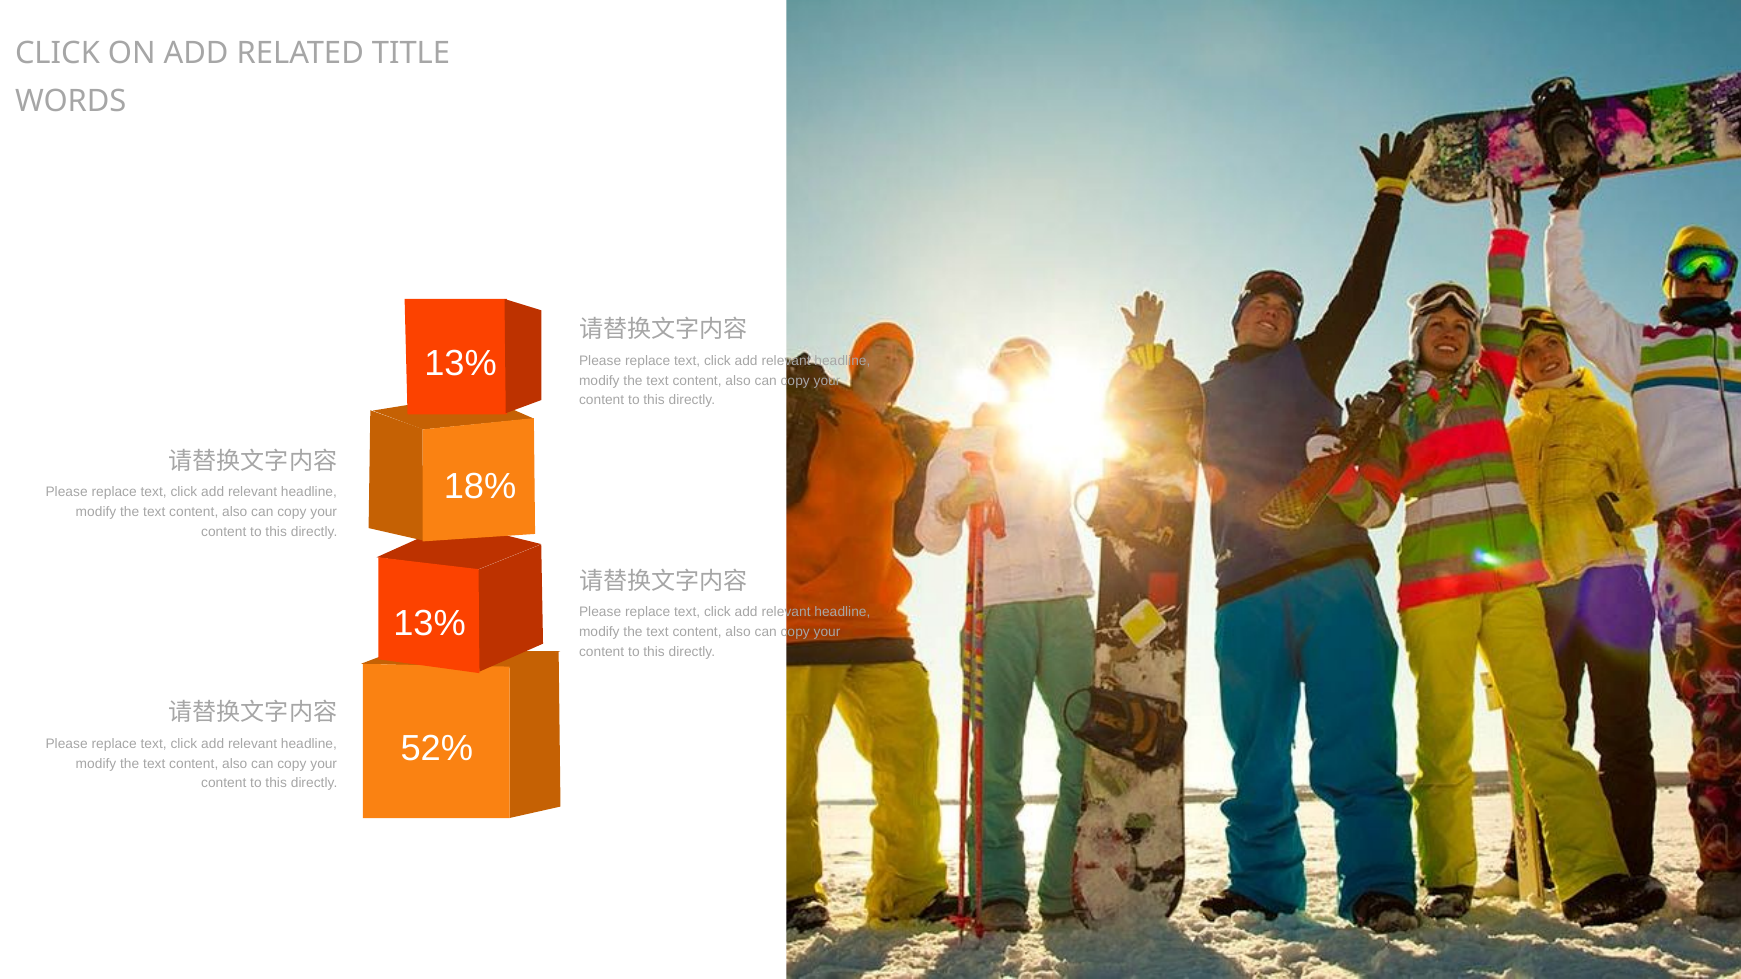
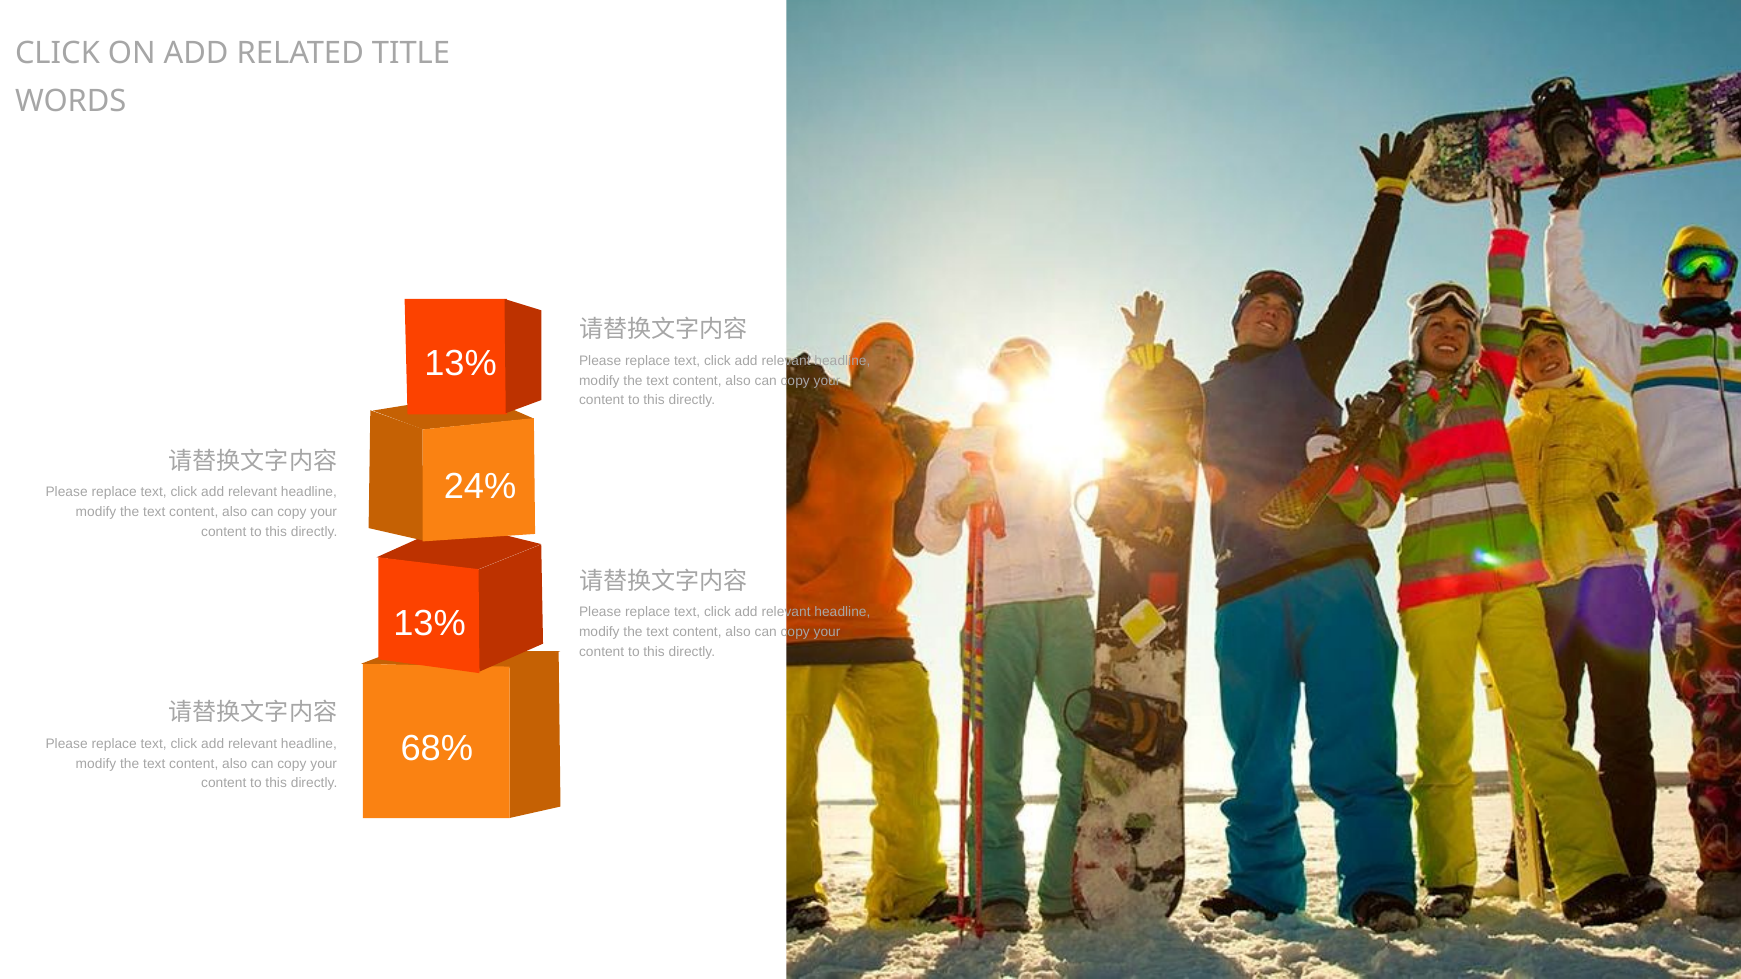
18%: 18% -> 24% (480, 487)
52%: 52% -> 68% (437, 748)
